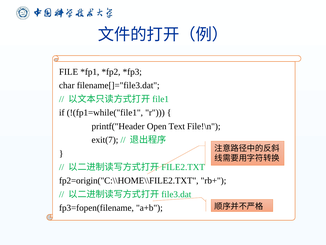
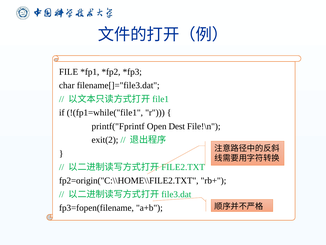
printf("Header: printf("Header -> printf("Fprintf (118, 126)
Text: Text -> Dest (177, 126)
exit(7: exit(7 -> exit(2 (105, 140)
